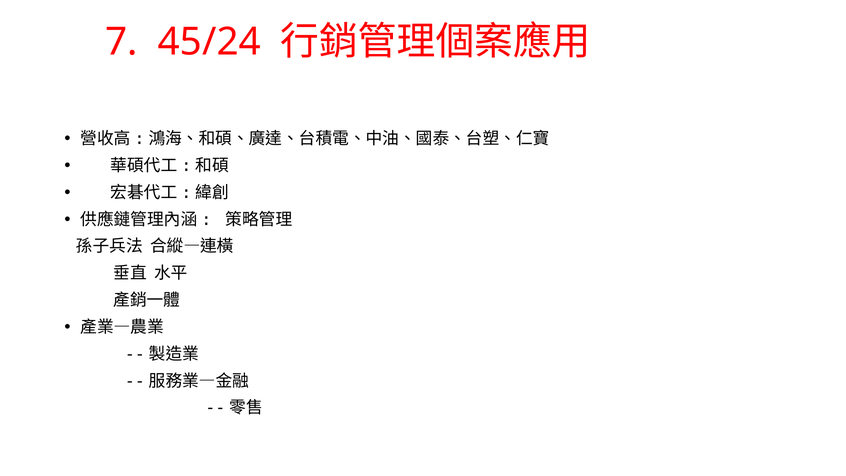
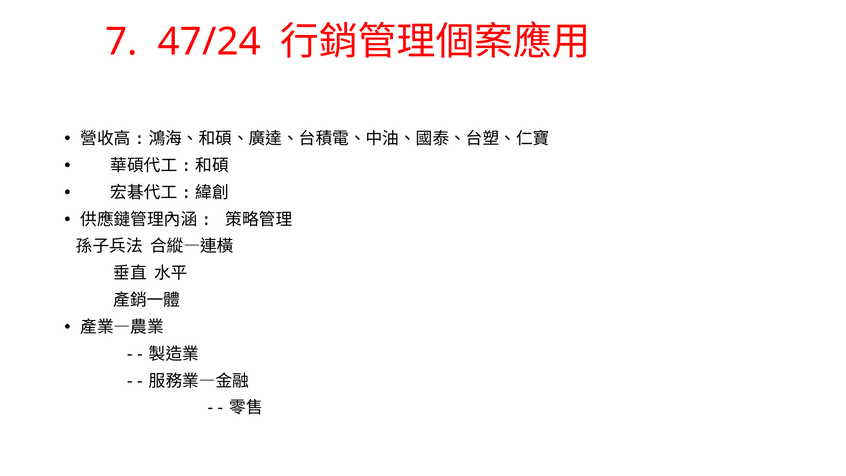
45/24: 45/24 -> 47/24 (209, 42)
